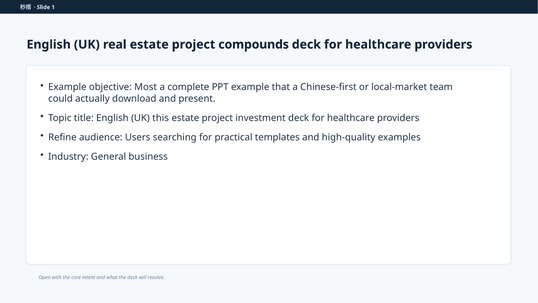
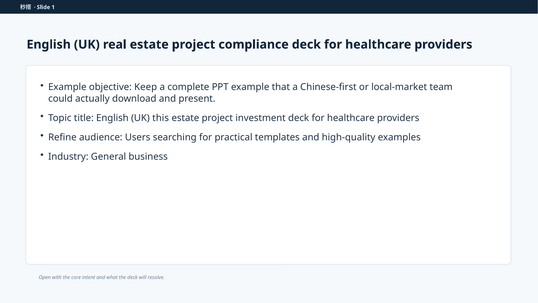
compounds: compounds -> compliance (254, 44)
Most: Most -> Keep (146, 87)
